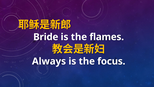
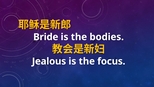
flames: flames -> bodies (107, 37)
Always: Always -> Jealous (49, 61)
